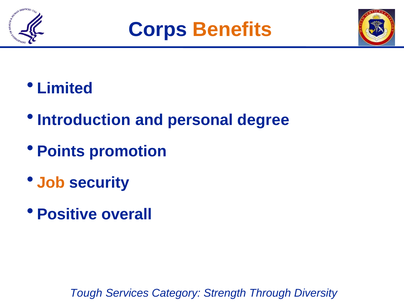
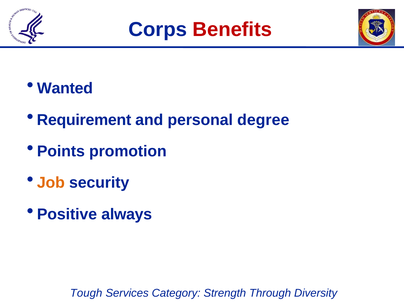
Benefits colour: orange -> red (232, 30)
Limited: Limited -> Wanted (65, 88)
Introduction: Introduction -> Requirement (84, 120)
overall: overall -> always (127, 214)
